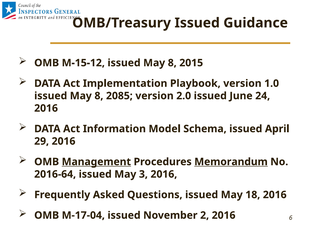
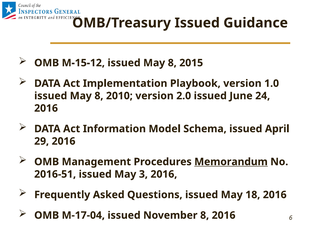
2085: 2085 -> 2010 (119, 96)
Management underline: present -> none (96, 162)
2016-64: 2016-64 -> 2016-51 (55, 174)
November 2: 2 -> 8 (205, 216)
